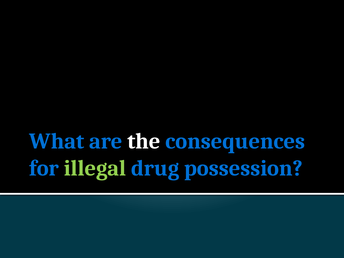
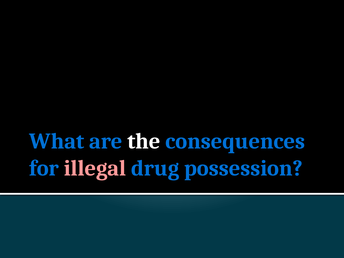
illegal colour: light green -> pink (95, 168)
